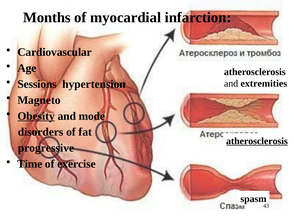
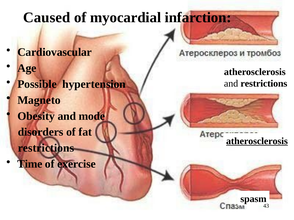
Months: Months -> Caused (47, 17)
Sessions: Sessions -> Possible (37, 84)
and extremities: extremities -> restrictions (264, 84)
Obesity underline: present -> none (36, 116)
progressive: progressive -> restrictions (46, 148)
